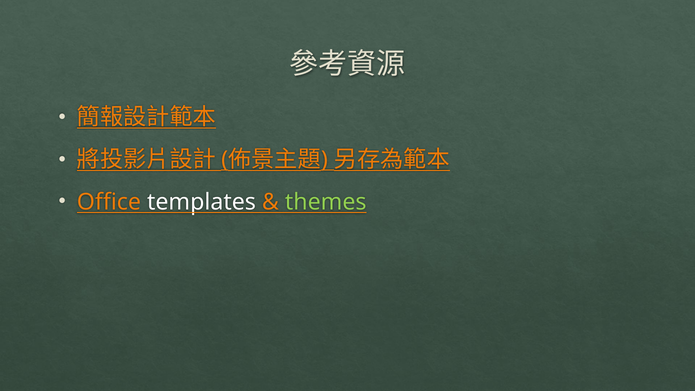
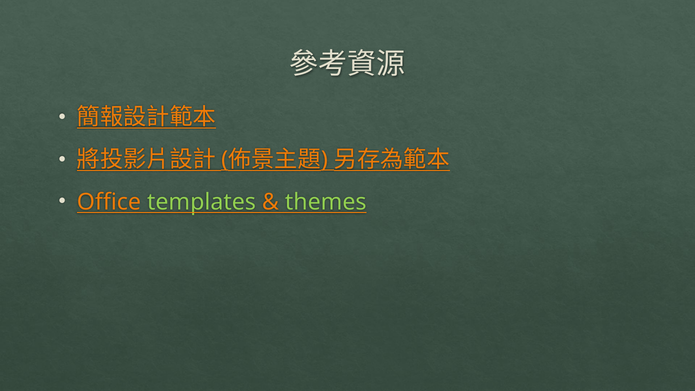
templates colour: white -> light green (201, 202)
